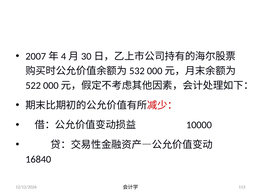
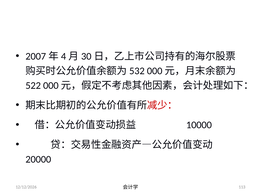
16840: 16840 -> 20000 (38, 159)
